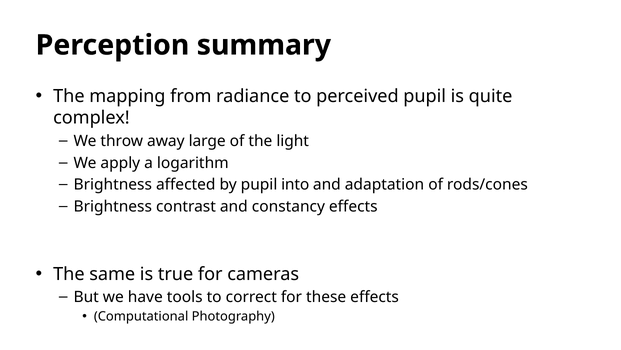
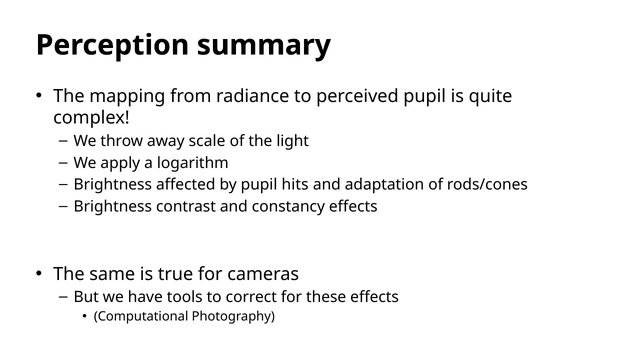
large: large -> scale (207, 141)
into: into -> hits (295, 184)
